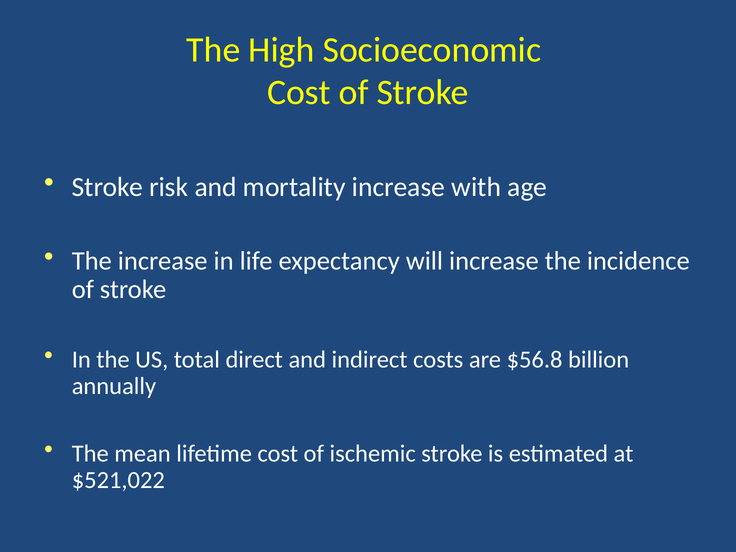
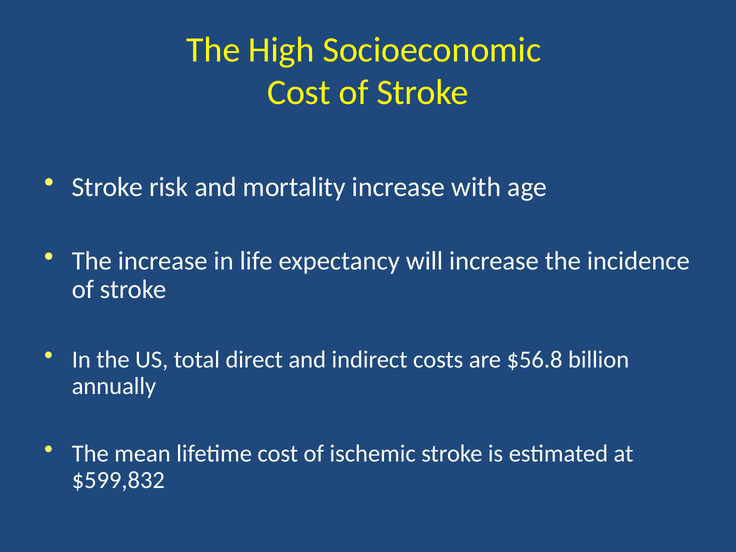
$521,022: $521,022 -> $599,832 (118, 480)
